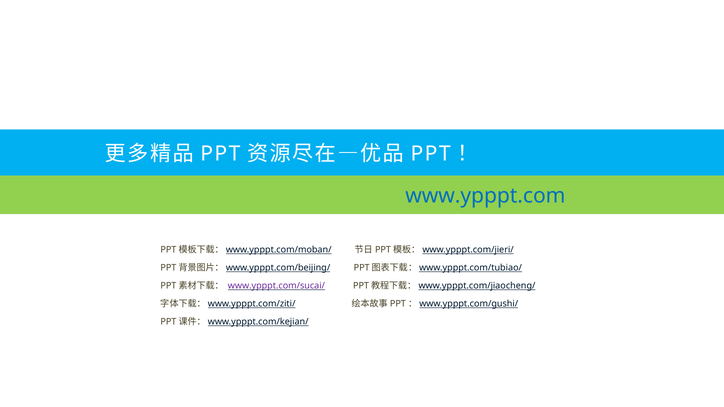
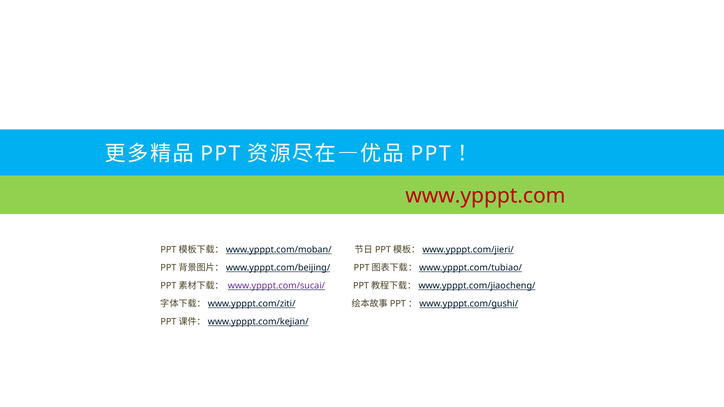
www.ypppt.com colour: blue -> red (485, 196)
